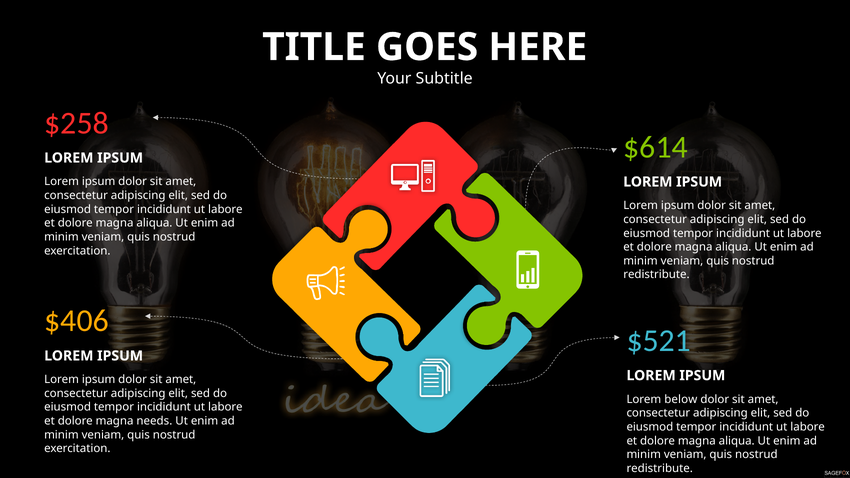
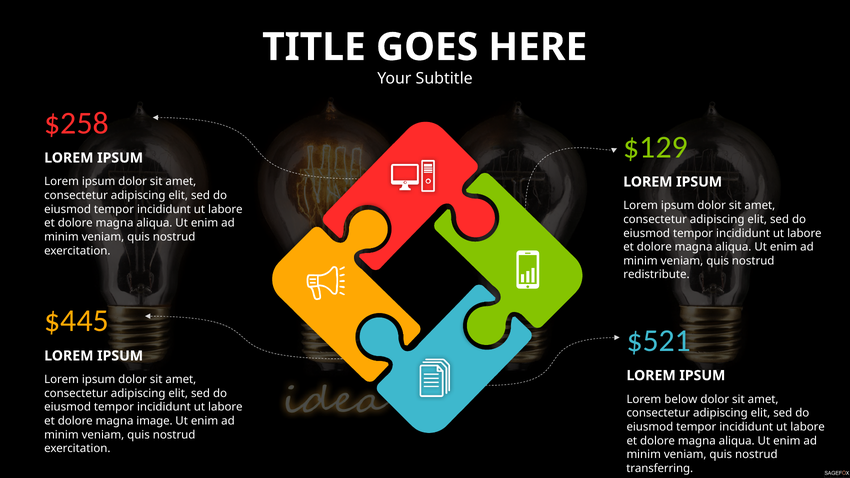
$614: $614 -> $129 (656, 147)
$406: $406 -> $445 (77, 321)
needs: needs -> image (154, 421)
redistribute: redistribute -> transferring (660, 468)
